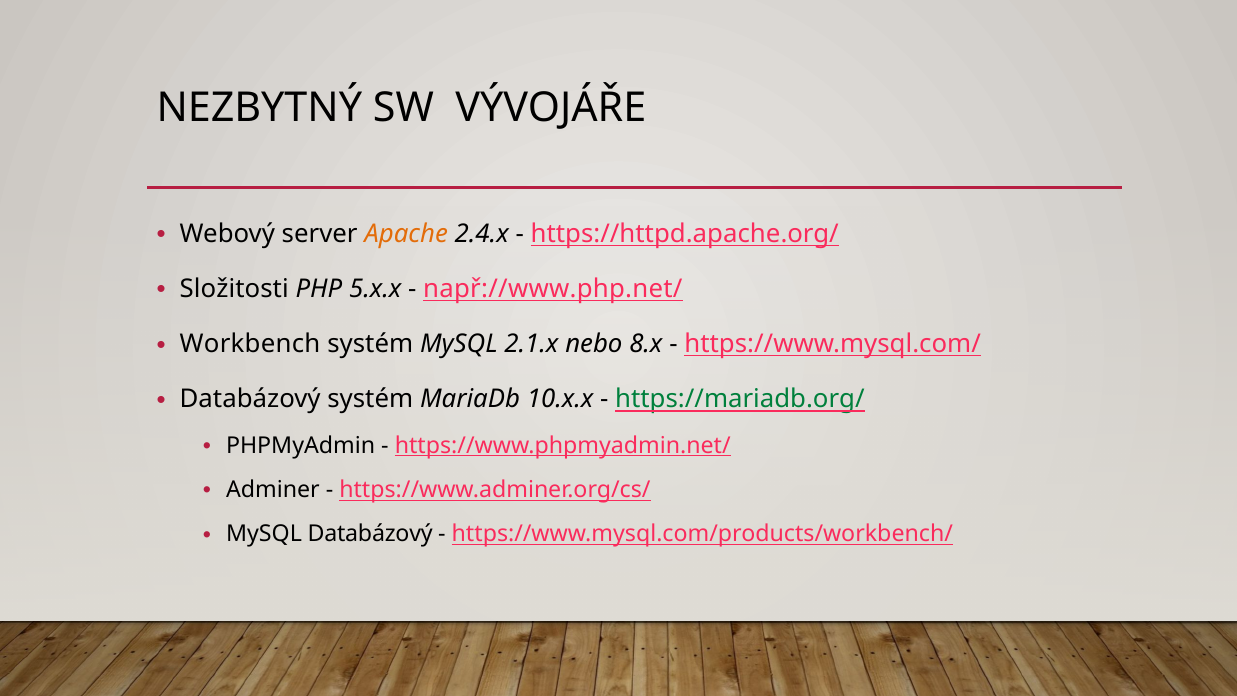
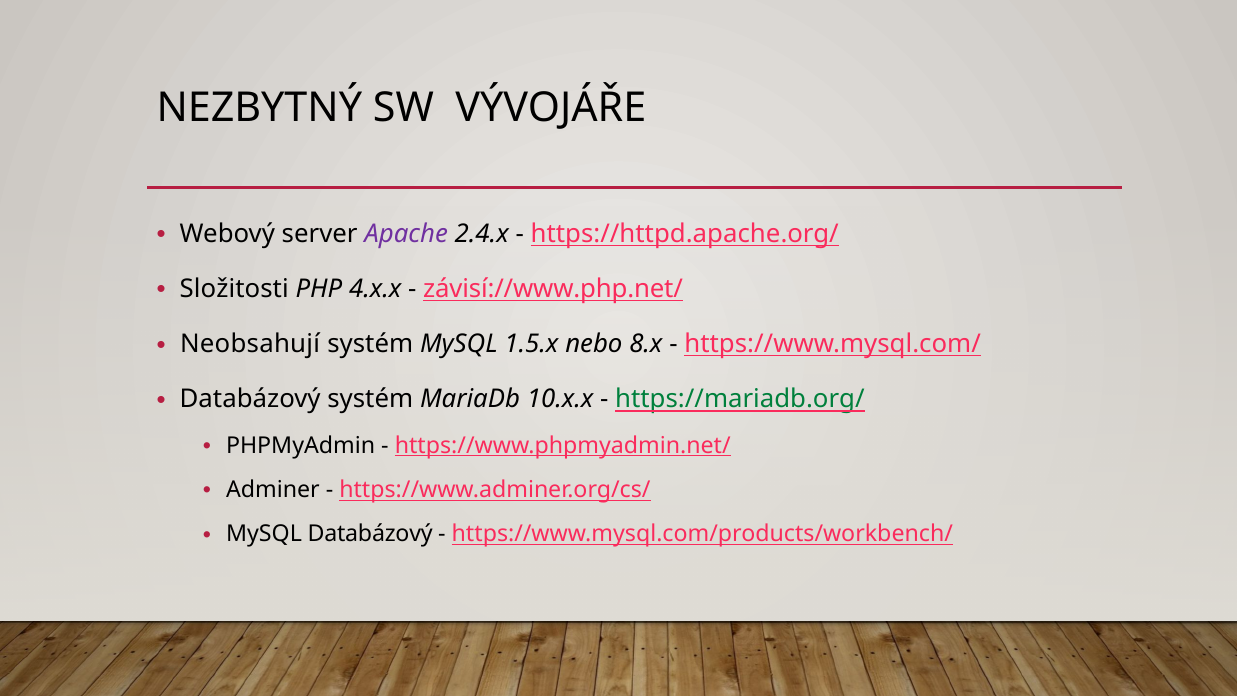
Apache colour: orange -> purple (406, 234)
5.x.x: 5.x.x -> 4.x.x (375, 289)
např://www.php.net/: např://www.php.net/ -> závisí://www.php.net/ (553, 289)
Workbench: Workbench -> Neobsahují (250, 344)
2.1.x: 2.1.x -> 1.5.x (531, 344)
